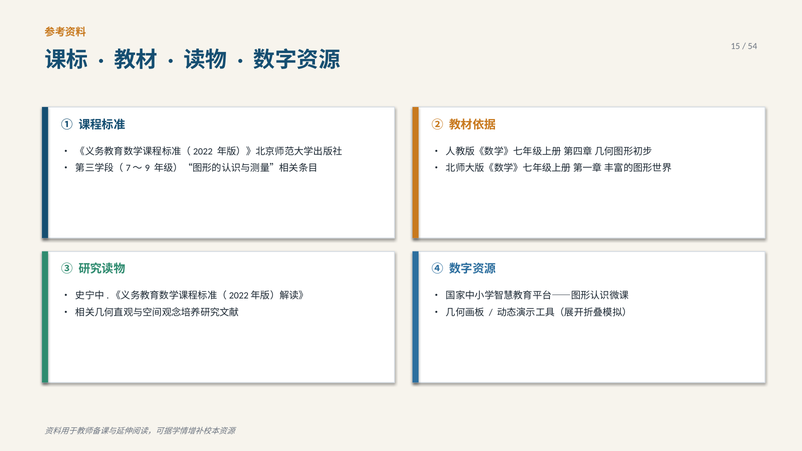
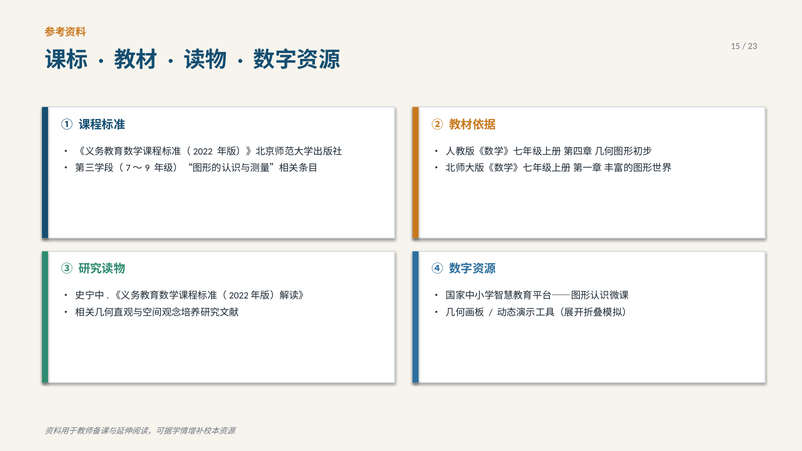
54: 54 -> 23 (753, 46)
